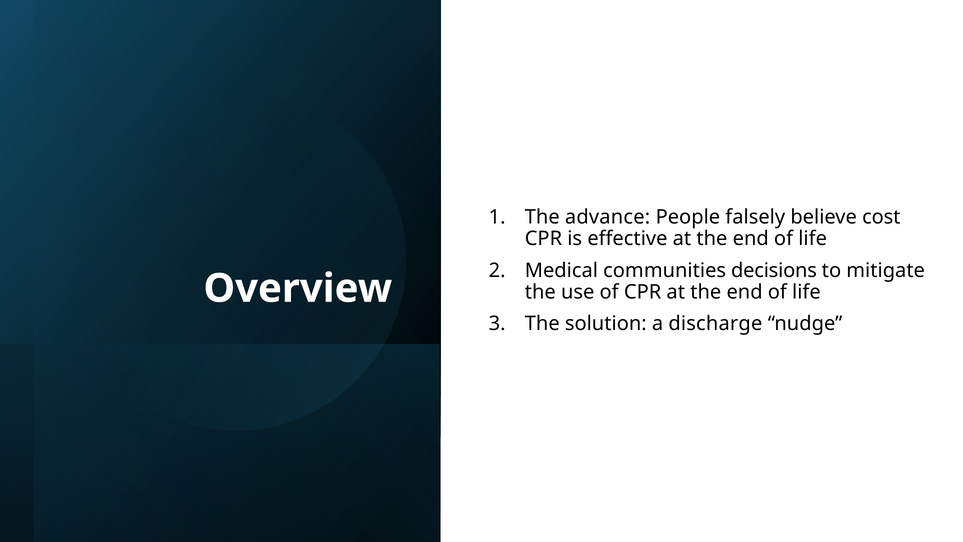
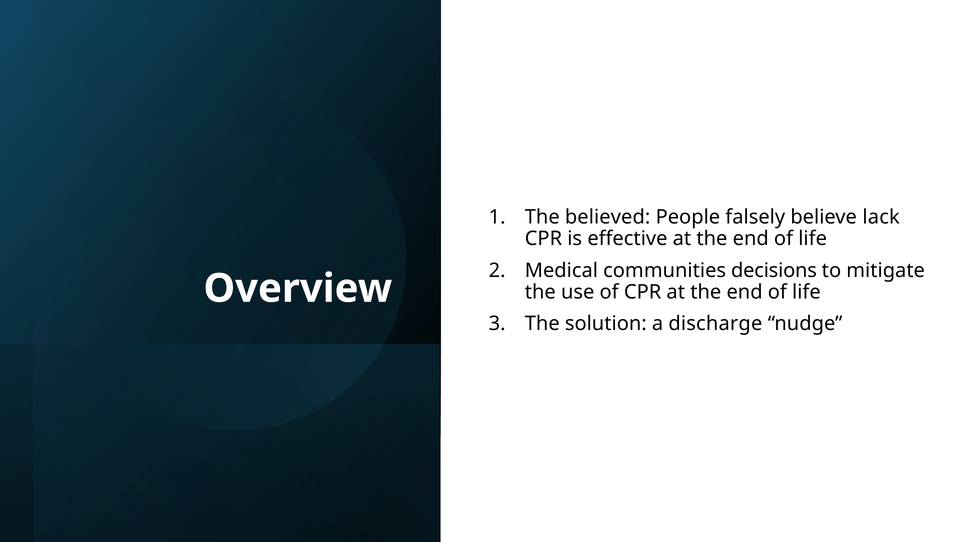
advance: advance -> believed (608, 217)
cost: cost -> lack (881, 217)
